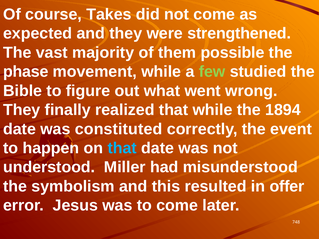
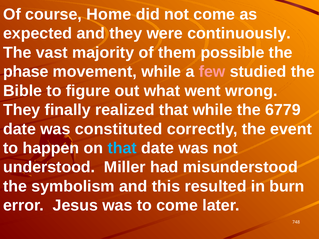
Takes: Takes -> Home (109, 14)
strengthened: strengthened -> continuously (239, 33)
few colour: light green -> pink (212, 72)
1894: 1894 -> 6779 (283, 110)
offer: offer -> burn (287, 187)
